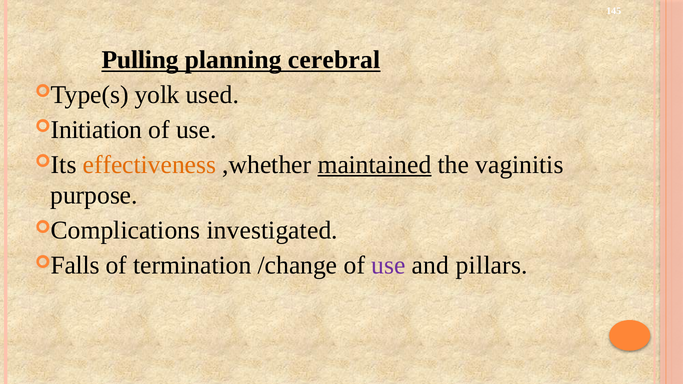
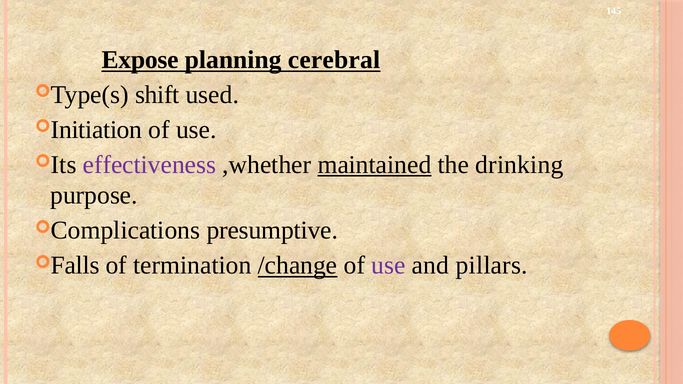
Pulling: Pulling -> Expose (140, 60)
yolk: yolk -> shift (157, 95)
effectiveness colour: orange -> purple (149, 165)
vaginitis: vaginitis -> drinking (519, 165)
investigated: investigated -> presumptive (272, 231)
/change underline: none -> present (298, 266)
